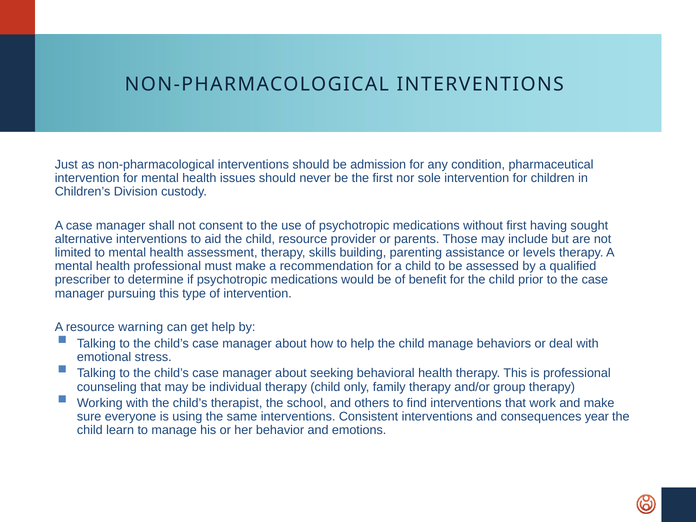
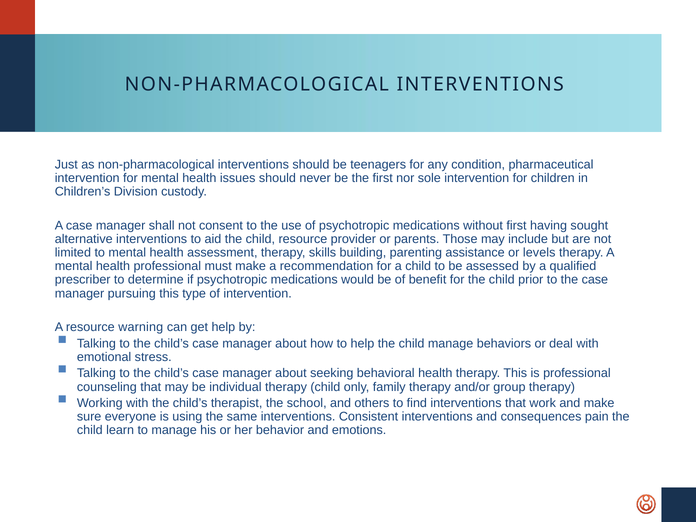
admission: admission -> teenagers (378, 164)
year: year -> pain (597, 417)
